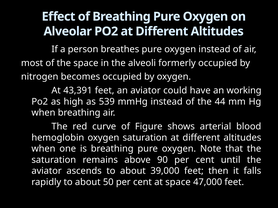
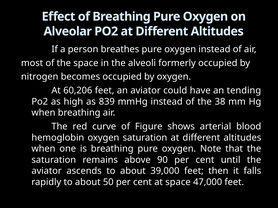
43,391: 43,391 -> 60,206 (78, 91)
working: working -> tending (244, 91)
539: 539 -> 839 (107, 102)
44: 44 -> 38 (220, 102)
